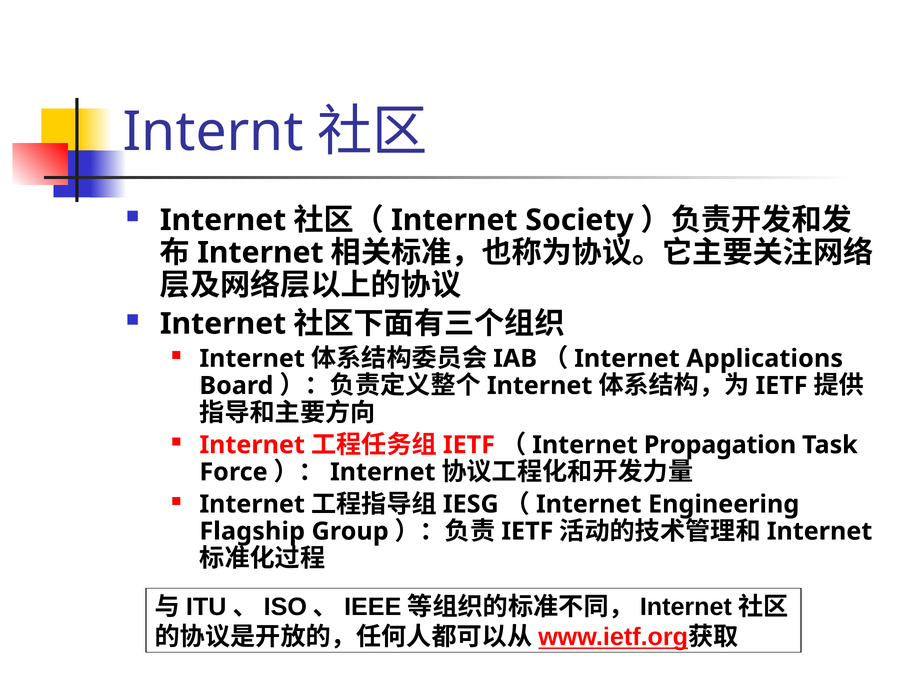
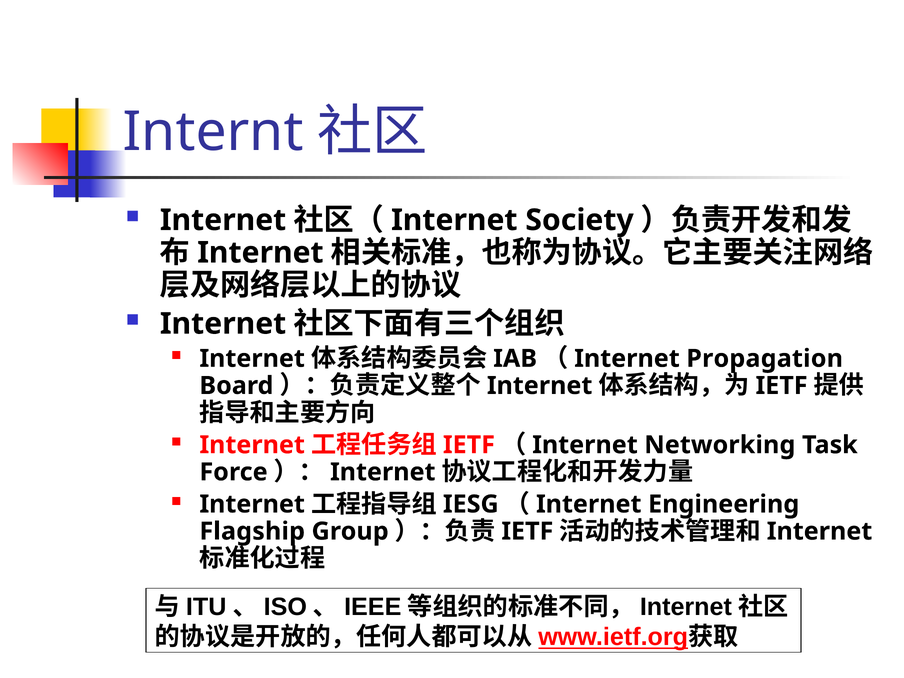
Applications: Applications -> Propagation (765, 359)
Propagation: Propagation -> Networking (720, 445)
